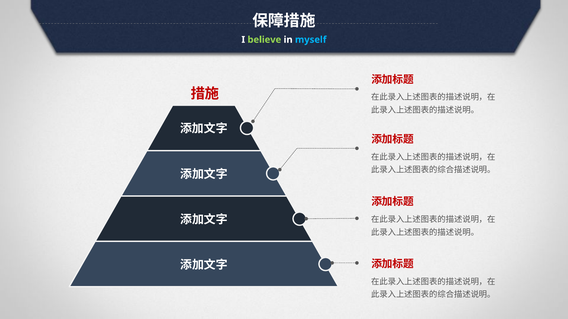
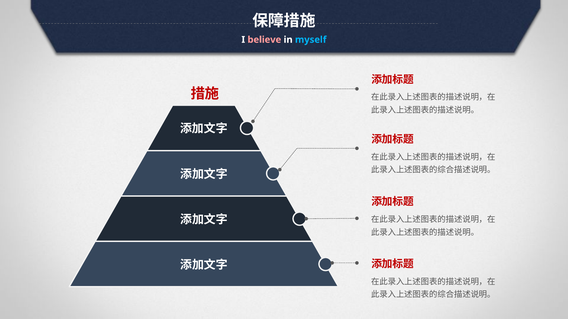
believe colour: light green -> pink (264, 40)
